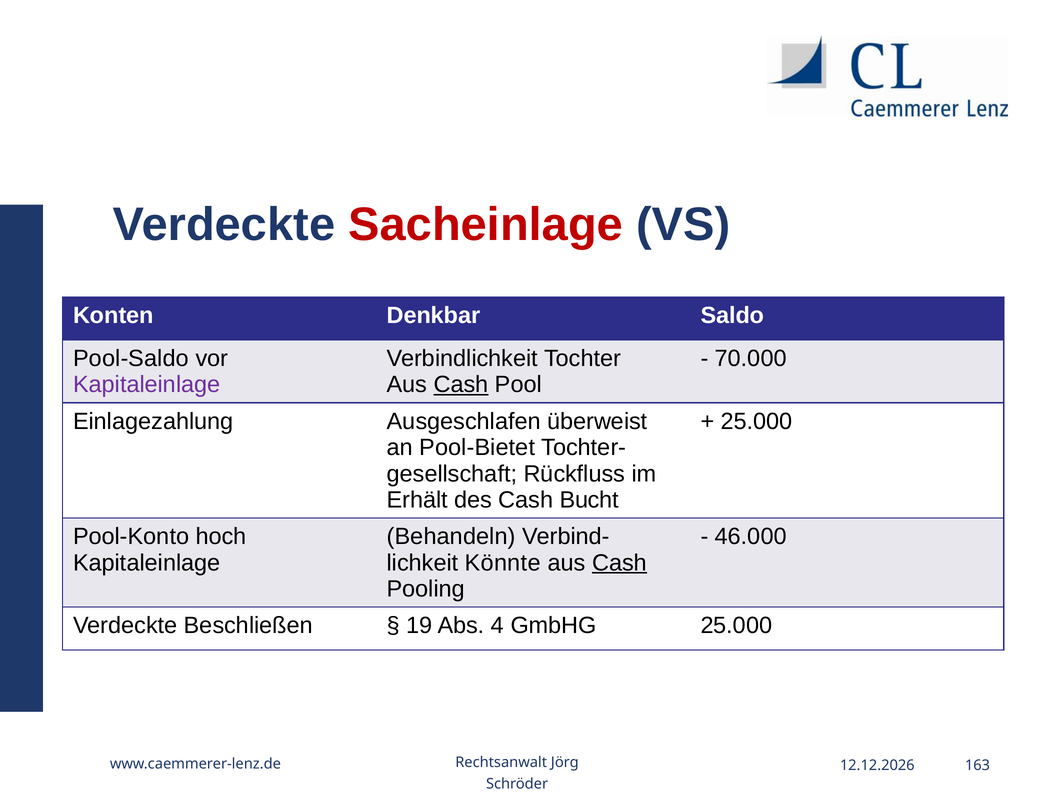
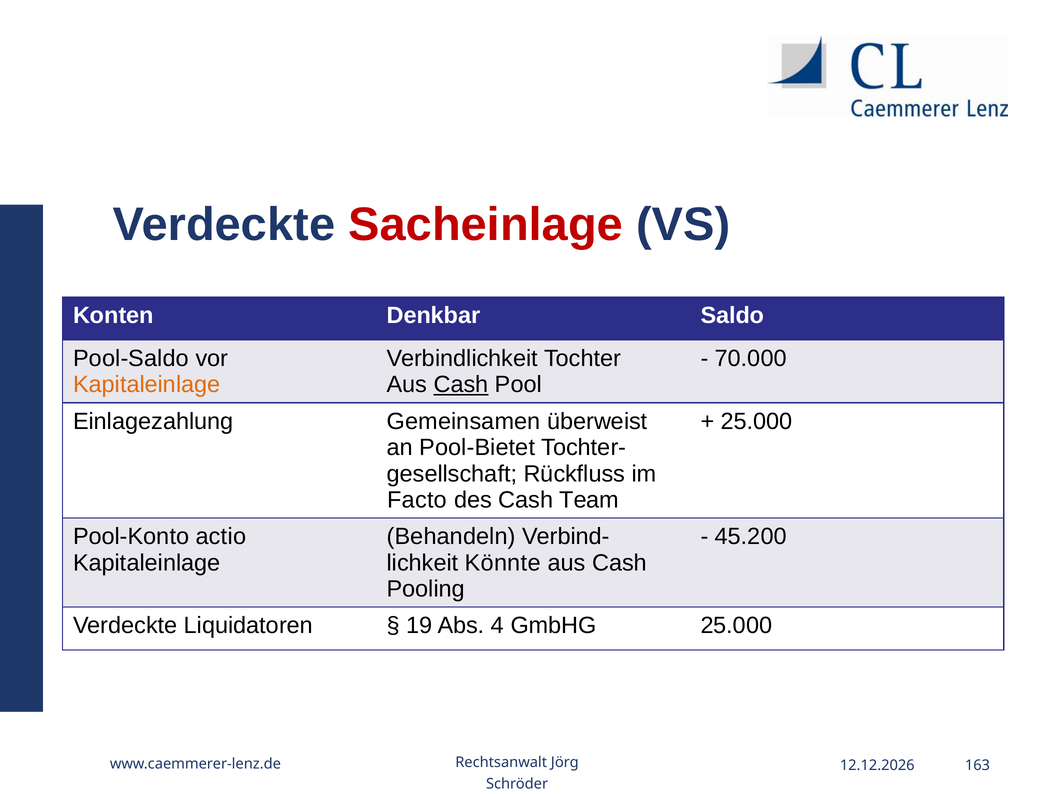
Kapitaleinlage colour: purple -> orange (147, 385)
Ausgeschlafen: Ausgeschlafen -> Gemeinsamen (464, 422)
Erhält: Erhält -> Facto (417, 500)
Bucht: Bucht -> Team (589, 500)
hoch: hoch -> actio (221, 537)
46.000: 46.000 -> 45.200 (751, 537)
Cash underline: present -> none (620, 563)
Beschließen: Beschließen -> Liquidatoren (248, 626)
